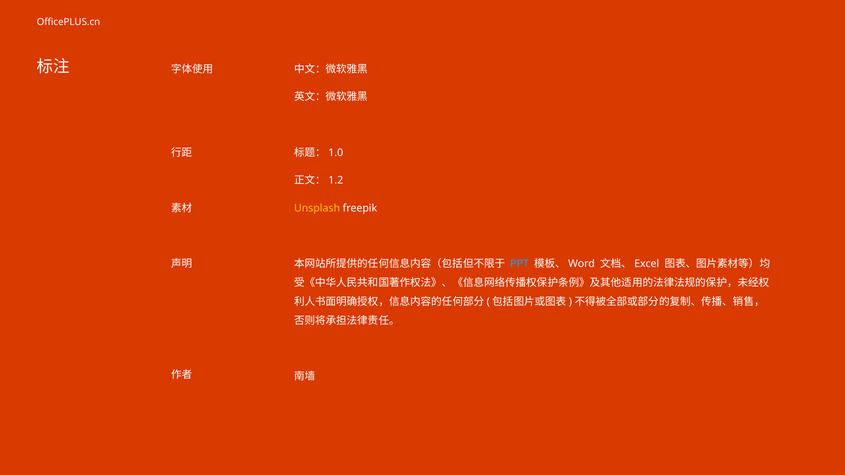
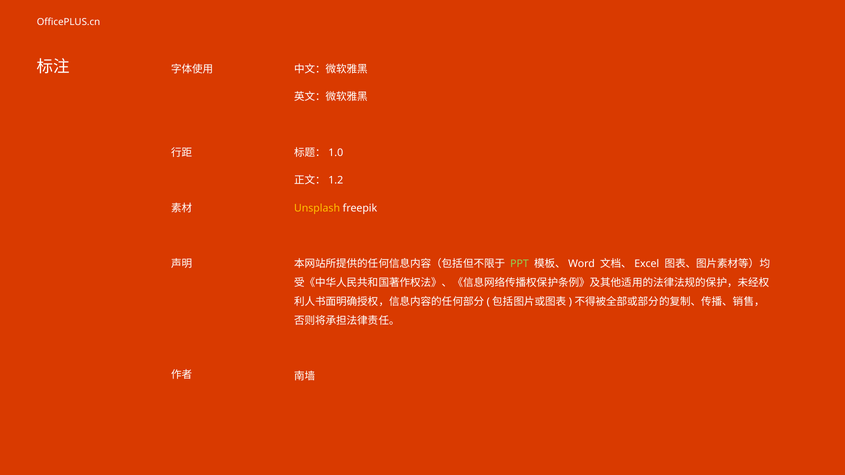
PPT colour: light blue -> light green (519, 264)
